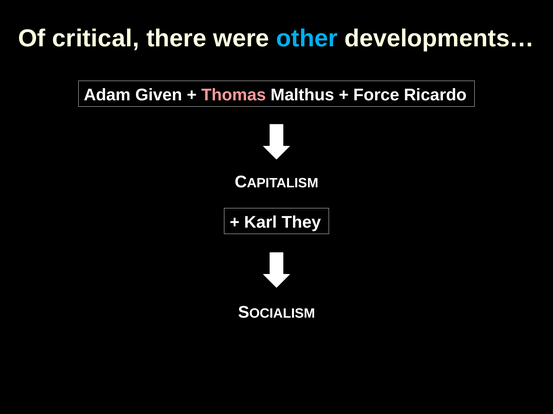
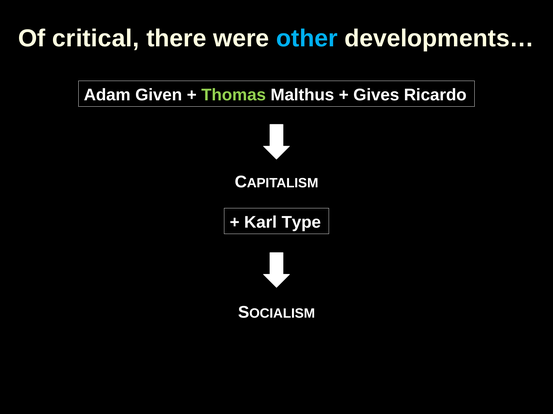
Thomas colour: pink -> light green (234, 95)
Force: Force -> Gives (376, 95)
They: They -> Type (301, 223)
